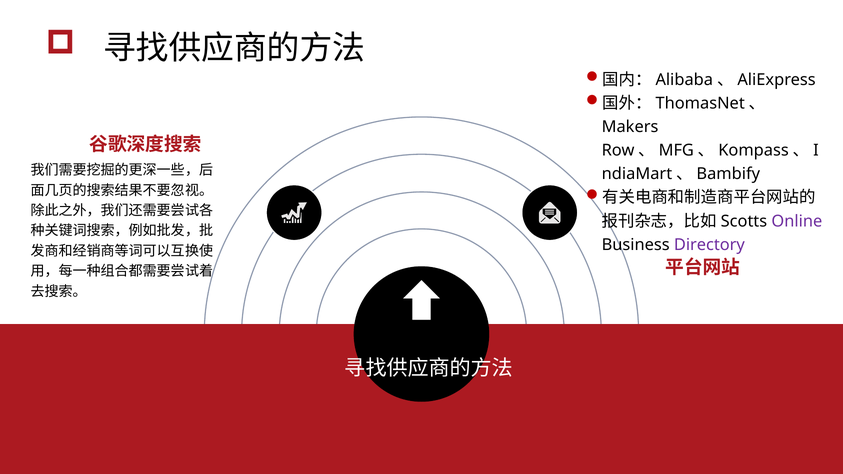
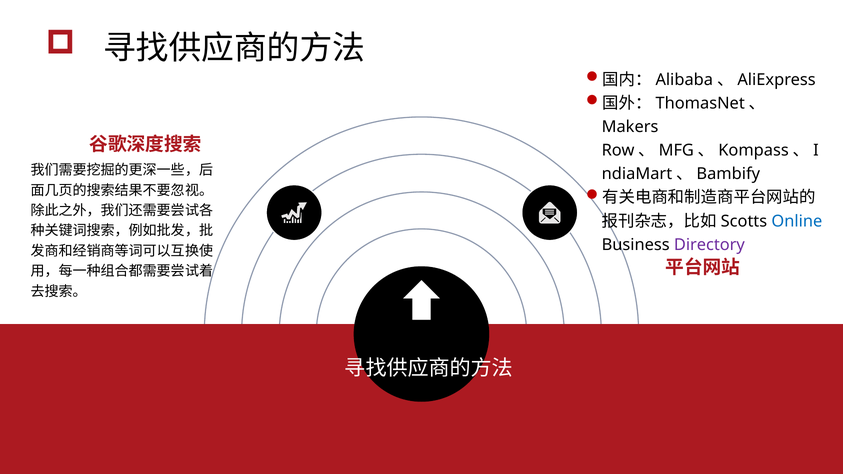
Online colour: purple -> blue (797, 221)
